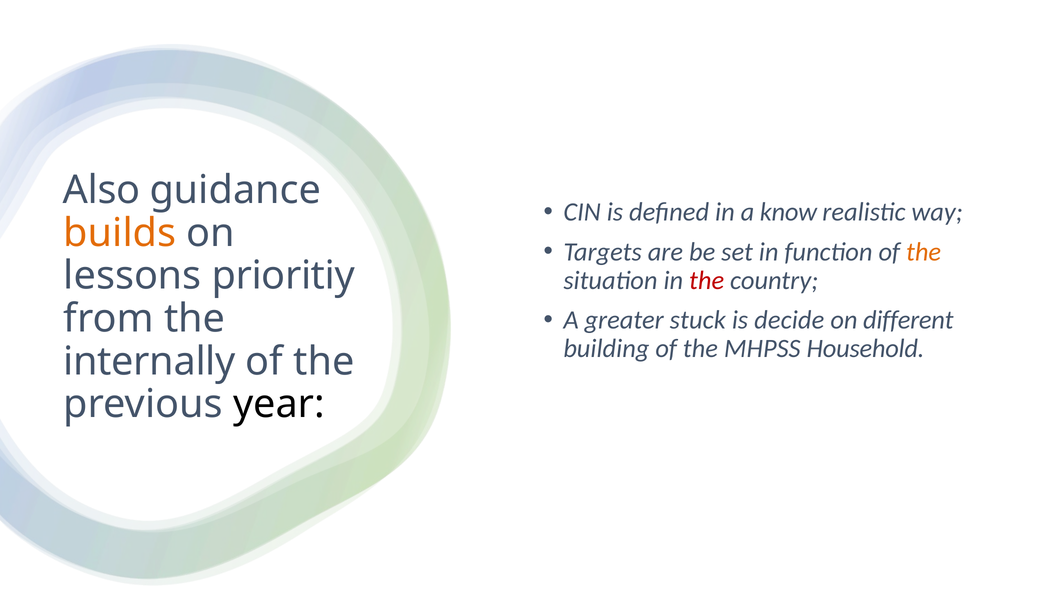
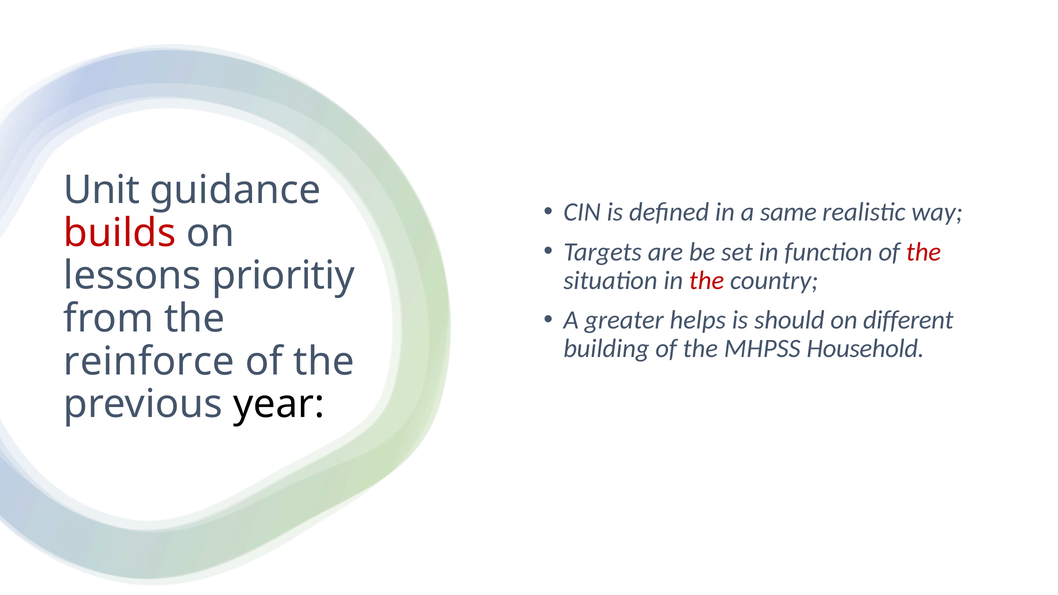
Also: Also -> Unit (102, 190)
know: know -> same (788, 212)
builds colour: orange -> red (120, 233)
the colour: orange -> red (924, 252)
stuck: stuck -> helps (698, 320)
decide: decide -> should (789, 320)
internally: internally -> reinforce (149, 362)
